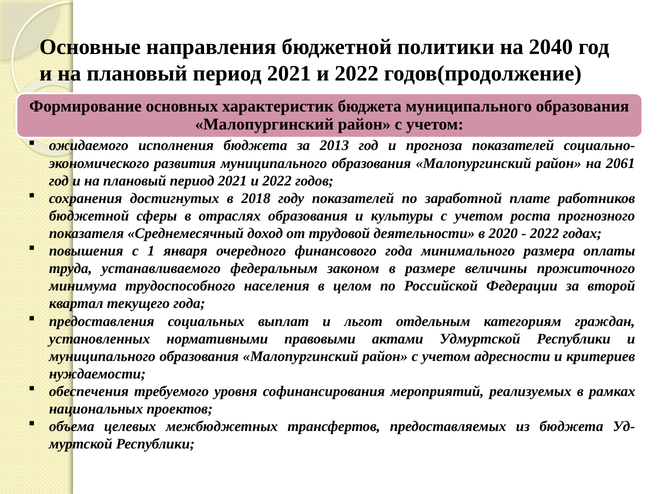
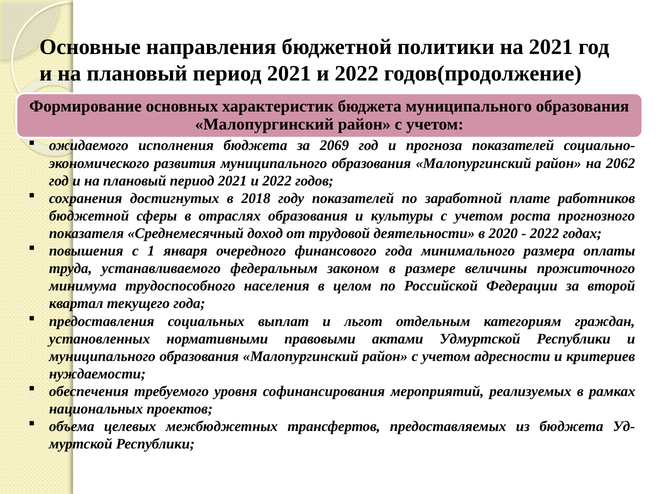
на 2040: 2040 -> 2021 (551, 47)
2013: 2013 -> 2069 (334, 146)
2061: 2061 -> 2062 (621, 163)
